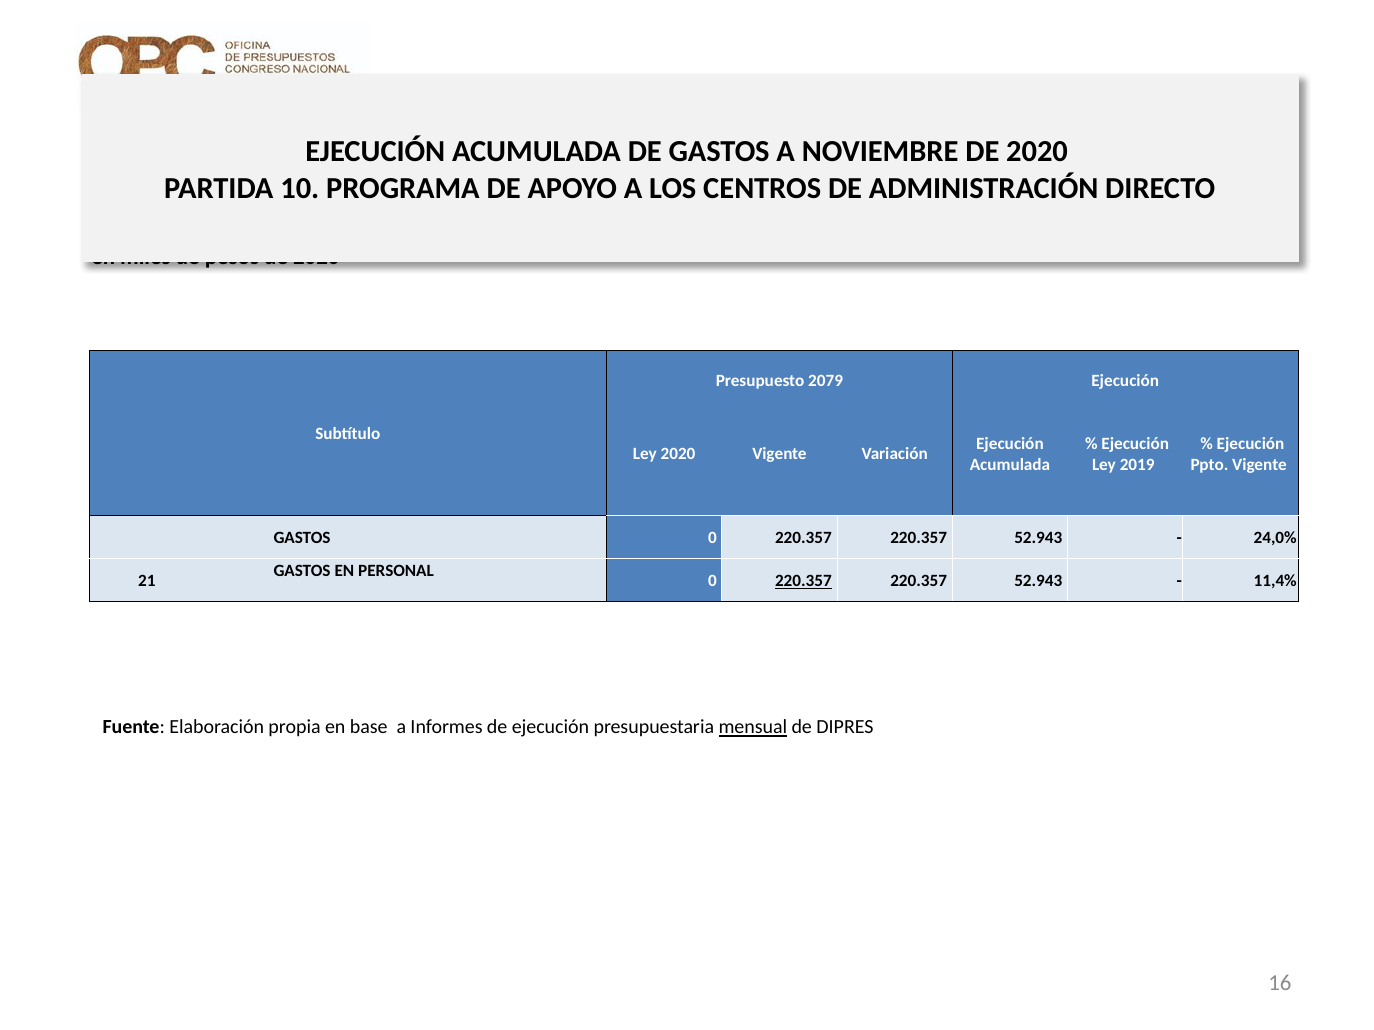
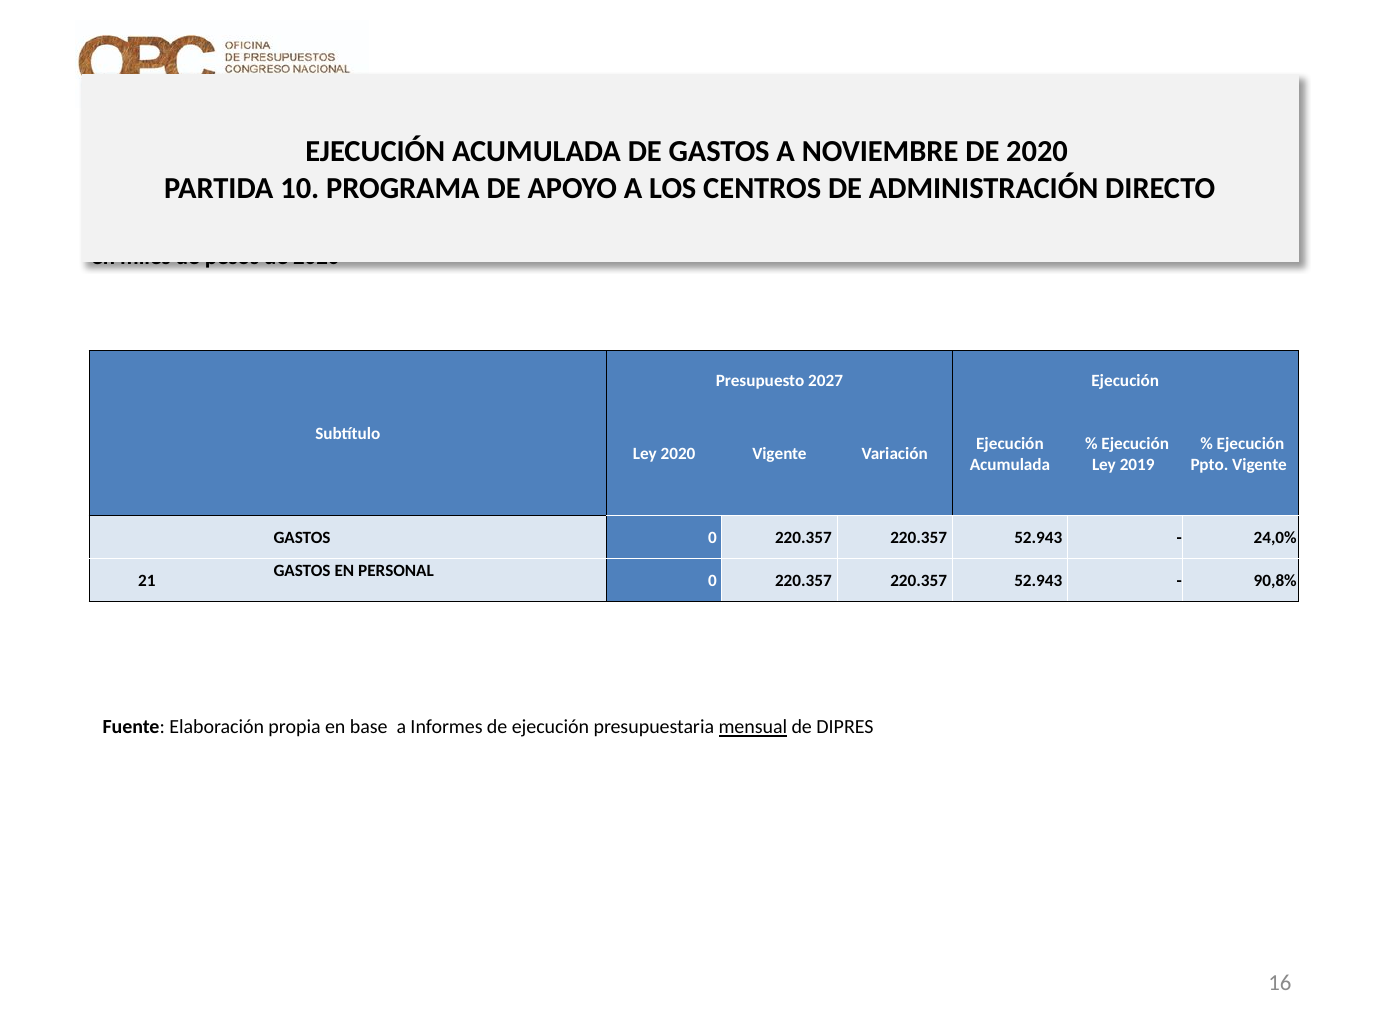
2079: 2079 -> 2027 (826, 381)
220.357 underline: present -> none (803, 581)
11,4%: 11,4% -> 90,8% (1275, 581)
